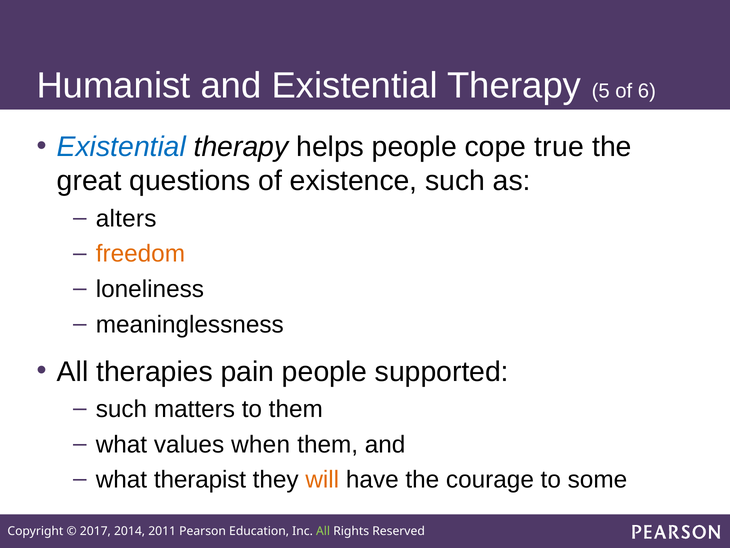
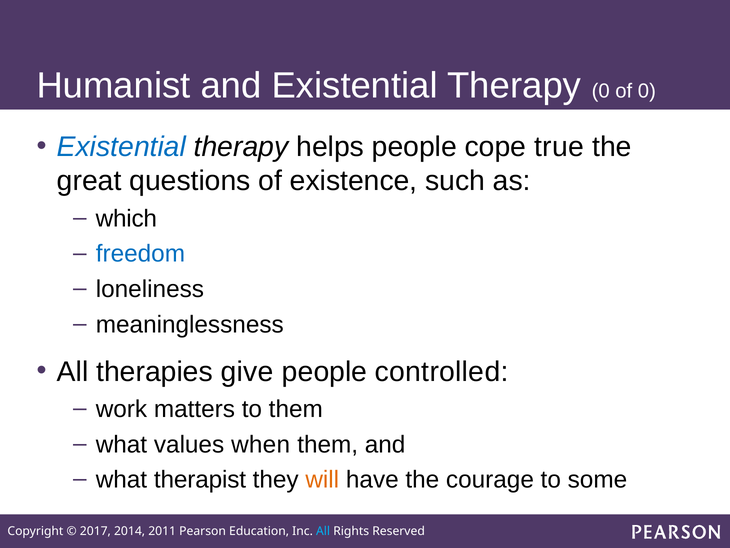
Therapy 5: 5 -> 0 (601, 91)
of 6: 6 -> 0 (647, 91)
alters: alters -> which (126, 218)
freedom colour: orange -> blue (140, 254)
pain: pain -> give (247, 371)
supported: supported -> controlled (442, 371)
such: such -> work (121, 409)
All colour: light green -> light blue (323, 531)
